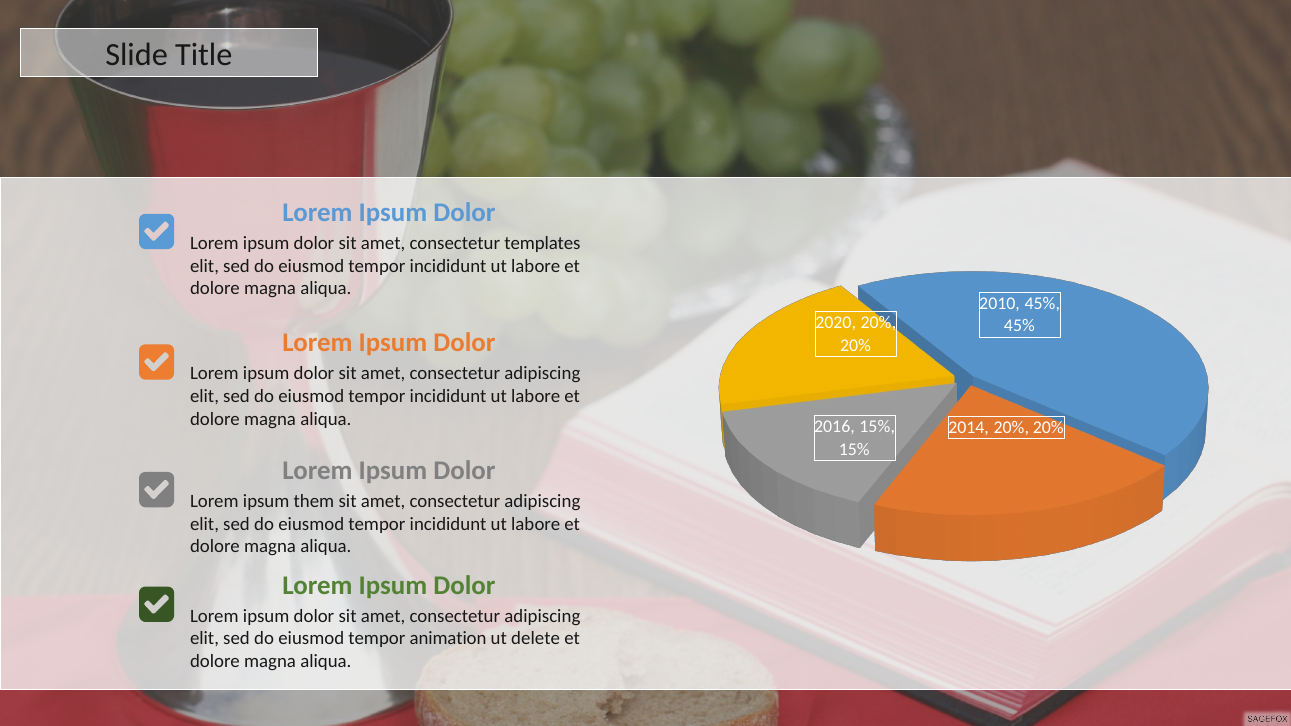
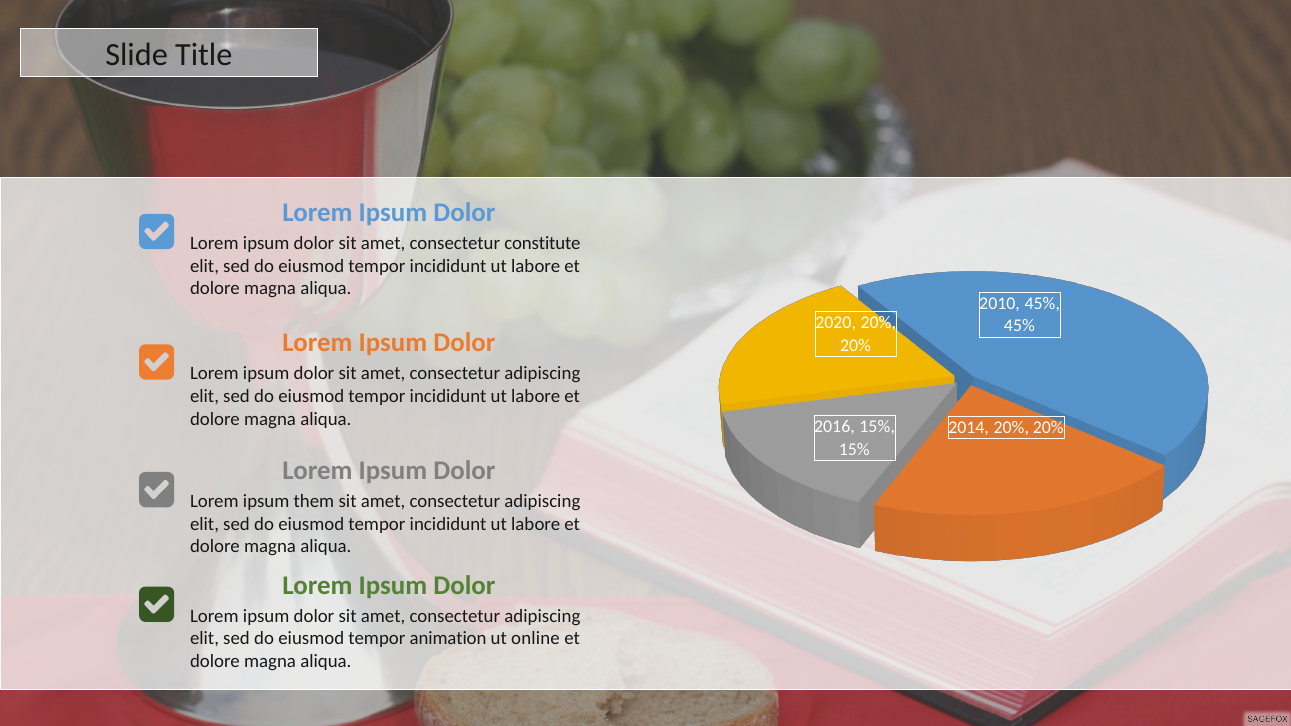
templates: templates -> constitute (542, 243)
delete: delete -> online (536, 639)
